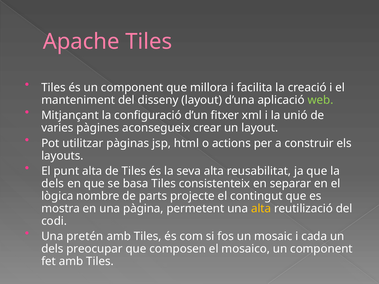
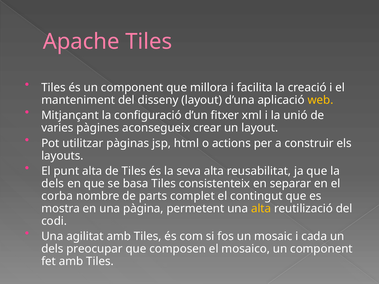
web colour: light green -> yellow (320, 100)
lògica: lògica -> corba (57, 196)
projecte: projecte -> complet (192, 196)
pretén: pretén -> agilitat (85, 237)
